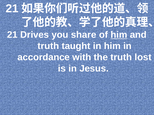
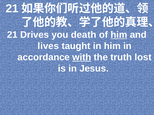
share: share -> death (84, 35)
truth: truth -> lives (48, 46)
with underline: none -> present (82, 57)
